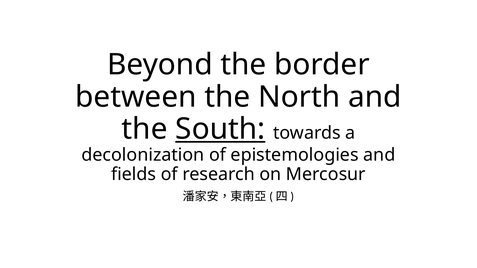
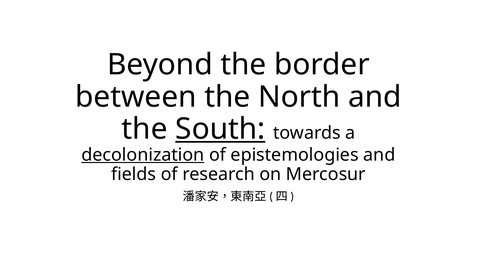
decolonization underline: none -> present (143, 155)
